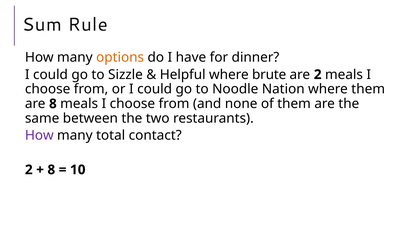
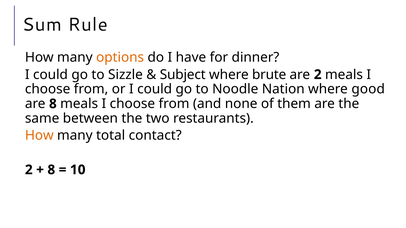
Helpful: Helpful -> Subject (183, 75)
where them: them -> good (368, 89)
How colour: purple -> orange (39, 136)
